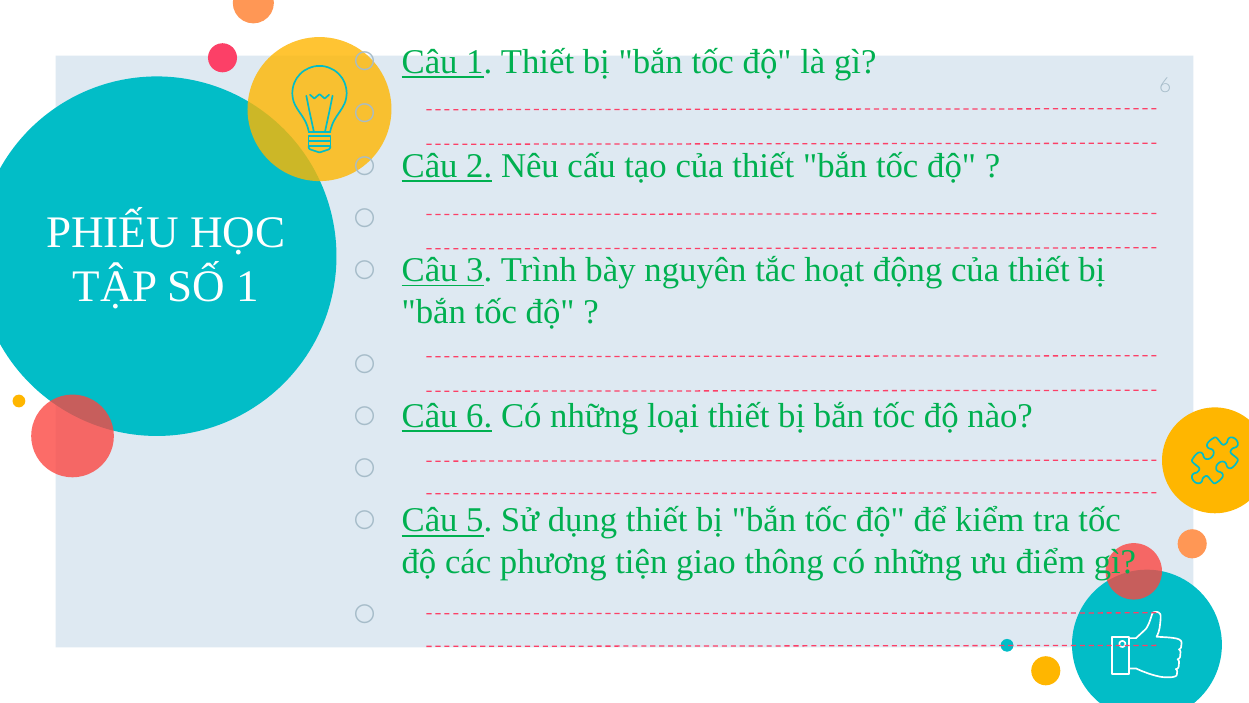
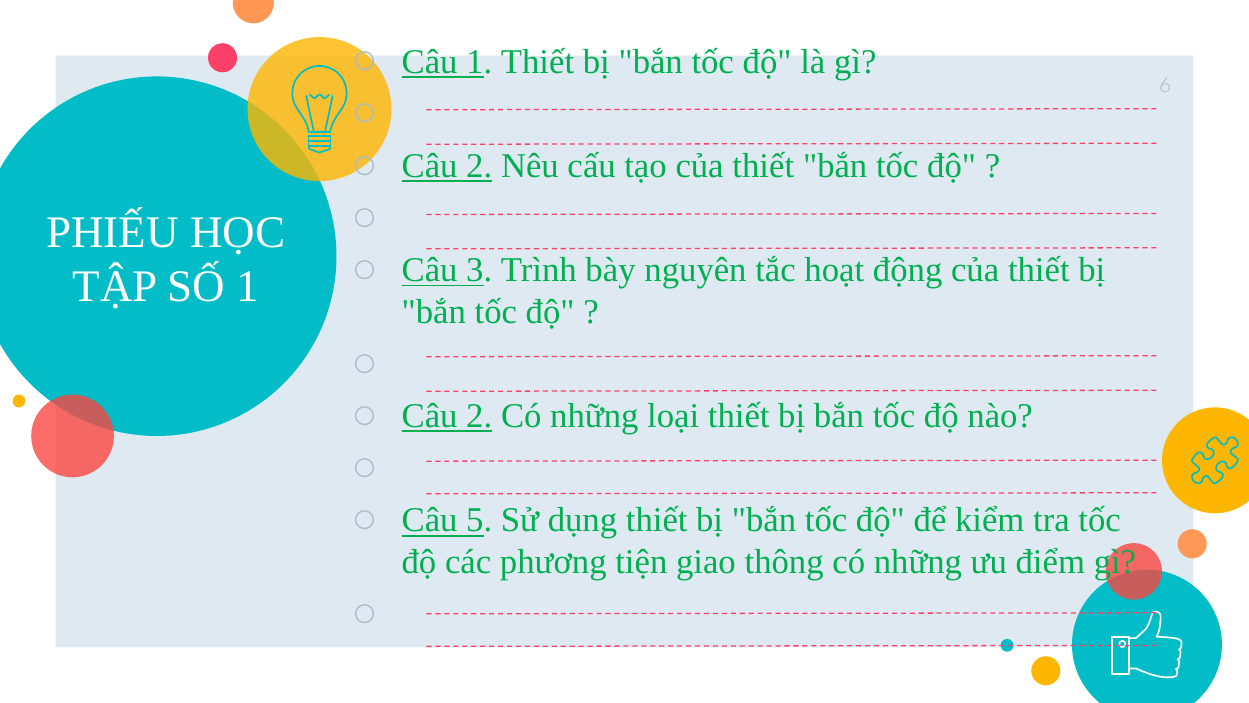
6: 6 -> 2 (479, 416)
